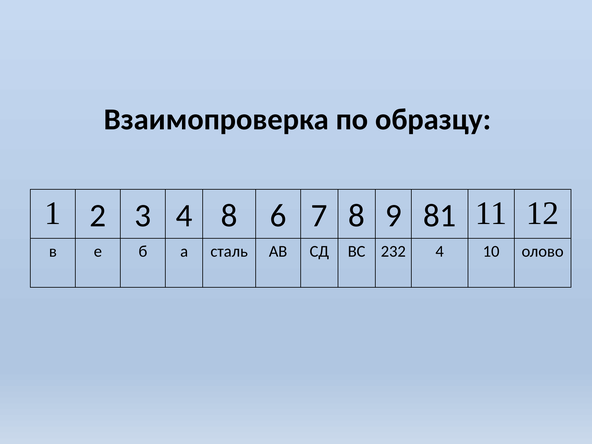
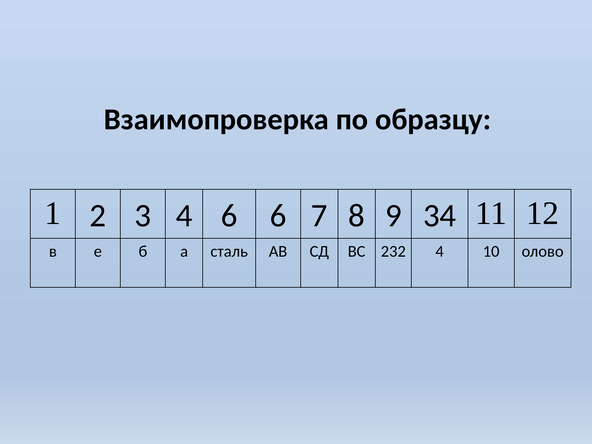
4 8: 8 -> 6 (229, 216)
81: 81 -> 34 (440, 216)
